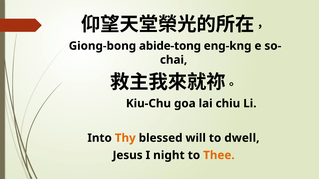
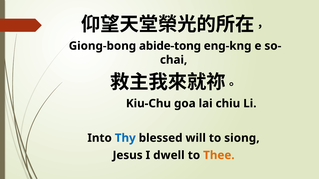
Thy colour: orange -> blue (125, 138)
dwell: dwell -> siong (242, 138)
night: night -> dwell (169, 156)
